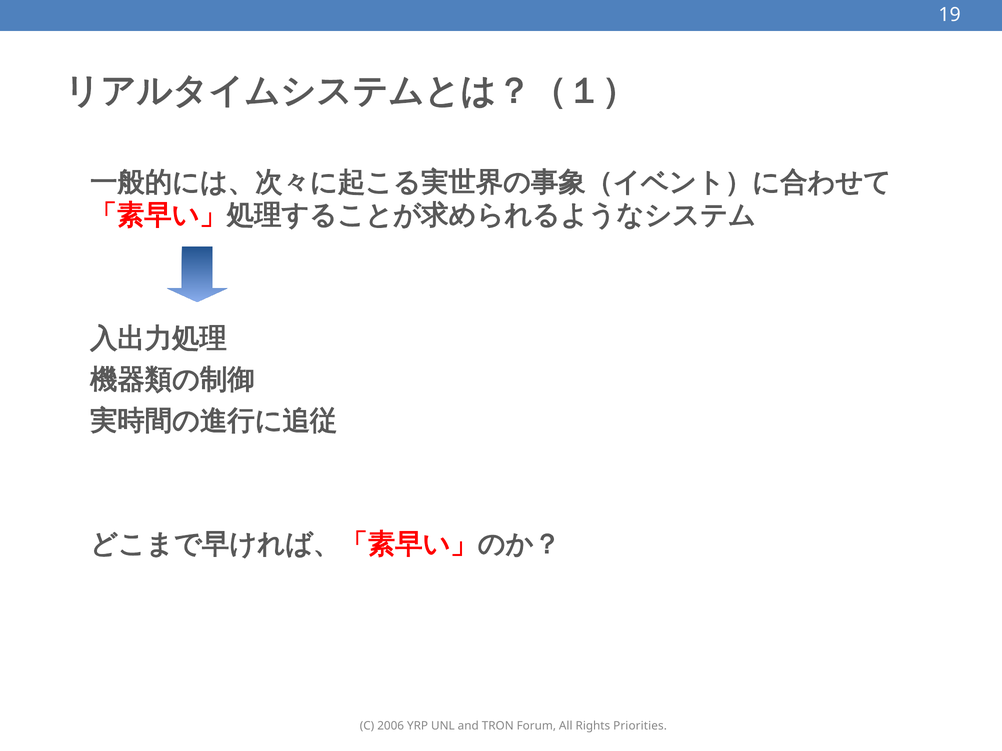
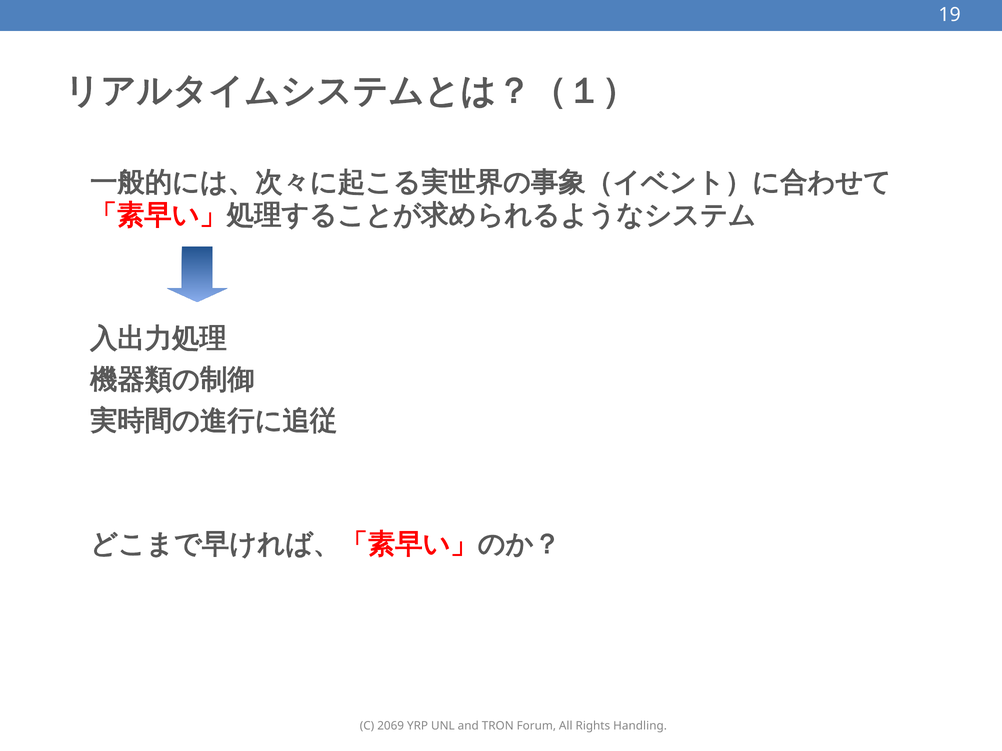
2006: 2006 -> 2069 (391, 726)
Priorities: Priorities -> Handling (640, 726)
